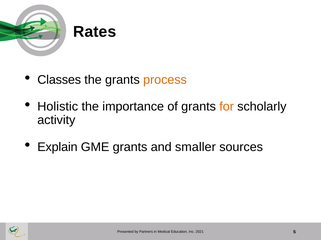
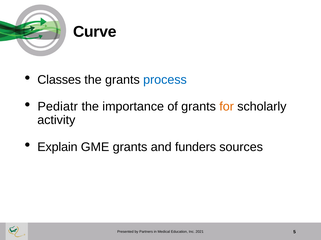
Rates: Rates -> Curve (95, 32)
process colour: orange -> blue (165, 80)
Holistic: Holistic -> Pediatr (58, 107)
smaller: smaller -> funders (196, 147)
